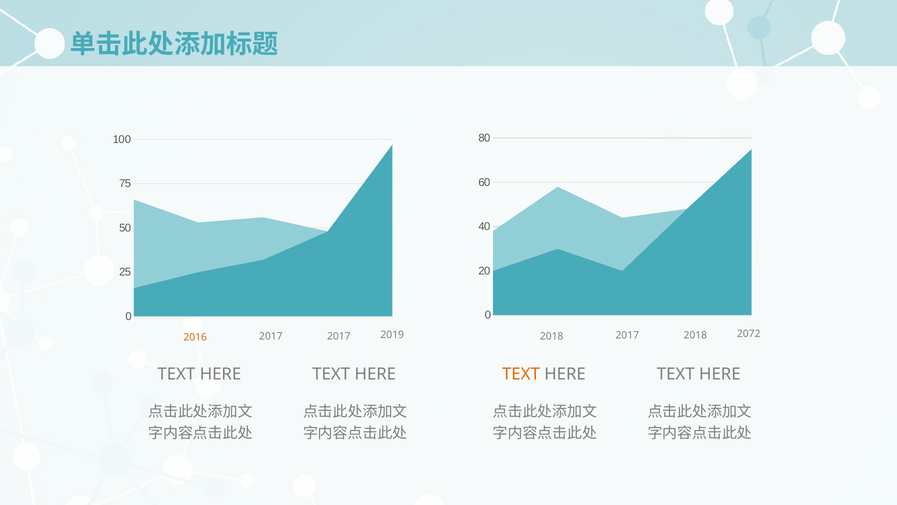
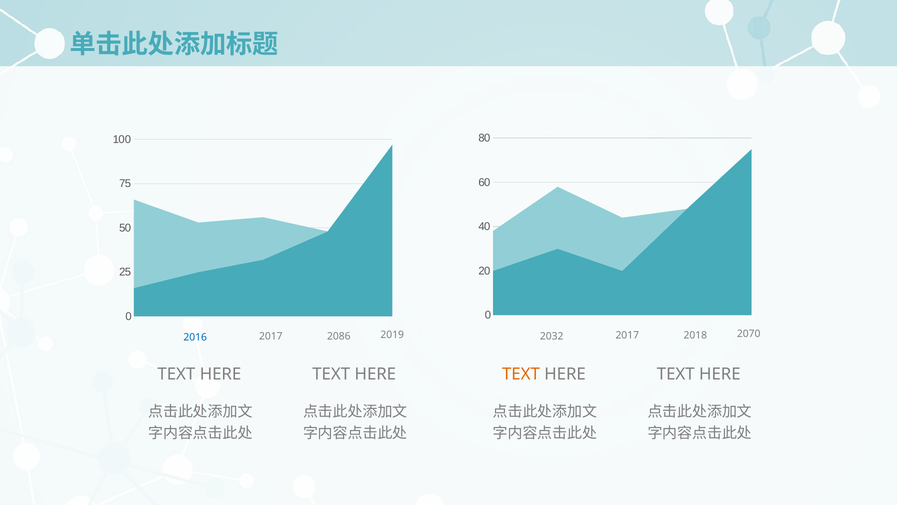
2016 colour: orange -> blue (195, 337)
2017 2017: 2017 -> 2086 (339, 336)
2019 2018: 2018 -> 2032 (552, 336)
2072: 2072 -> 2070 (749, 333)
